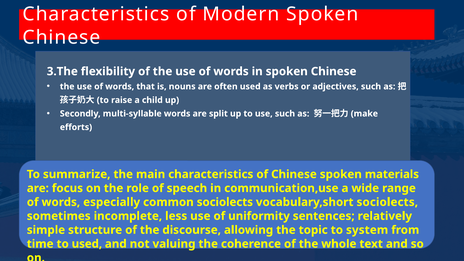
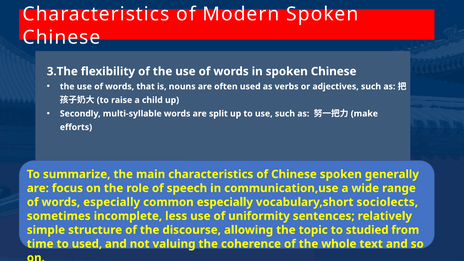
materials: materials -> generally (392, 174)
common sociolects: sociolects -> especially (225, 202)
system: system -> studied (367, 230)
